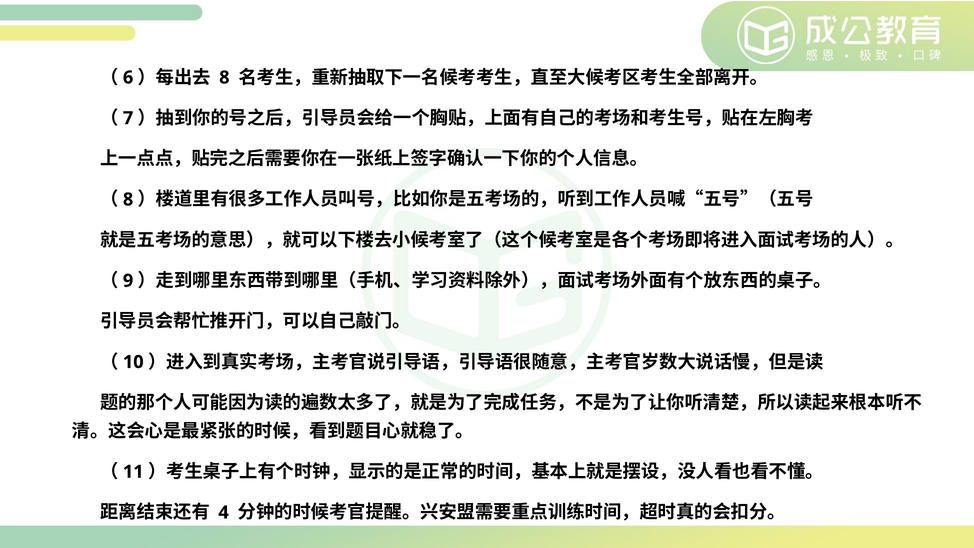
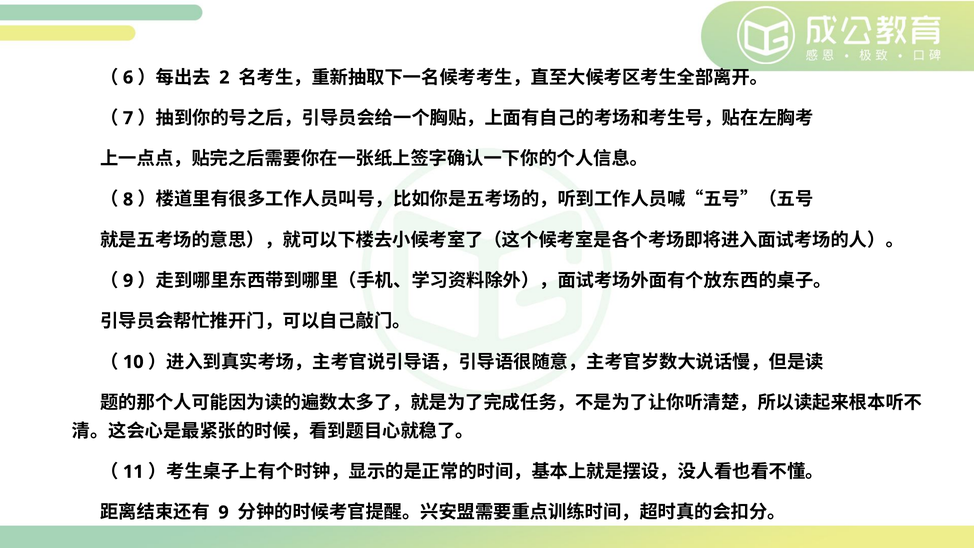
8: 8 -> 2 (224, 77)
4: 4 -> 9 (224, 512)
